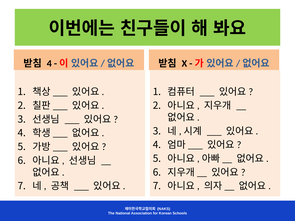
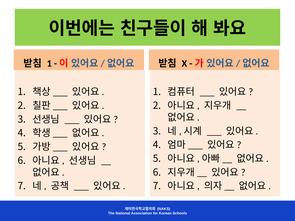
4: 4 -> 1 (49, 63)
